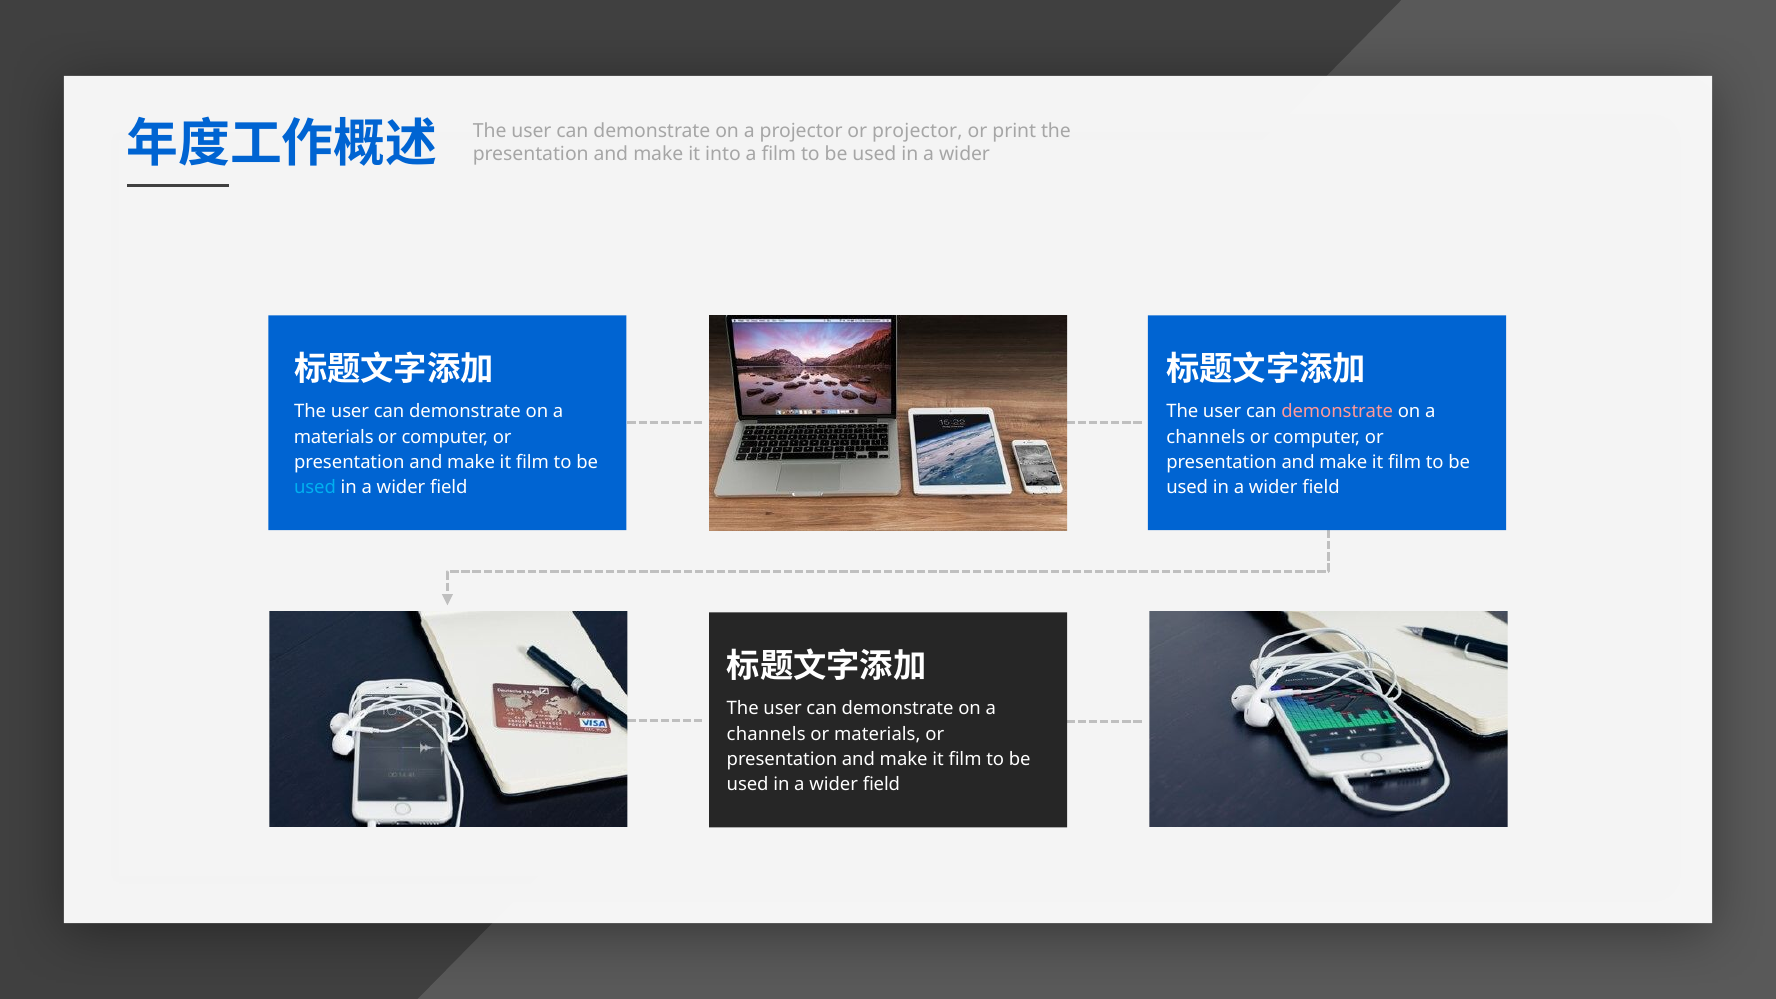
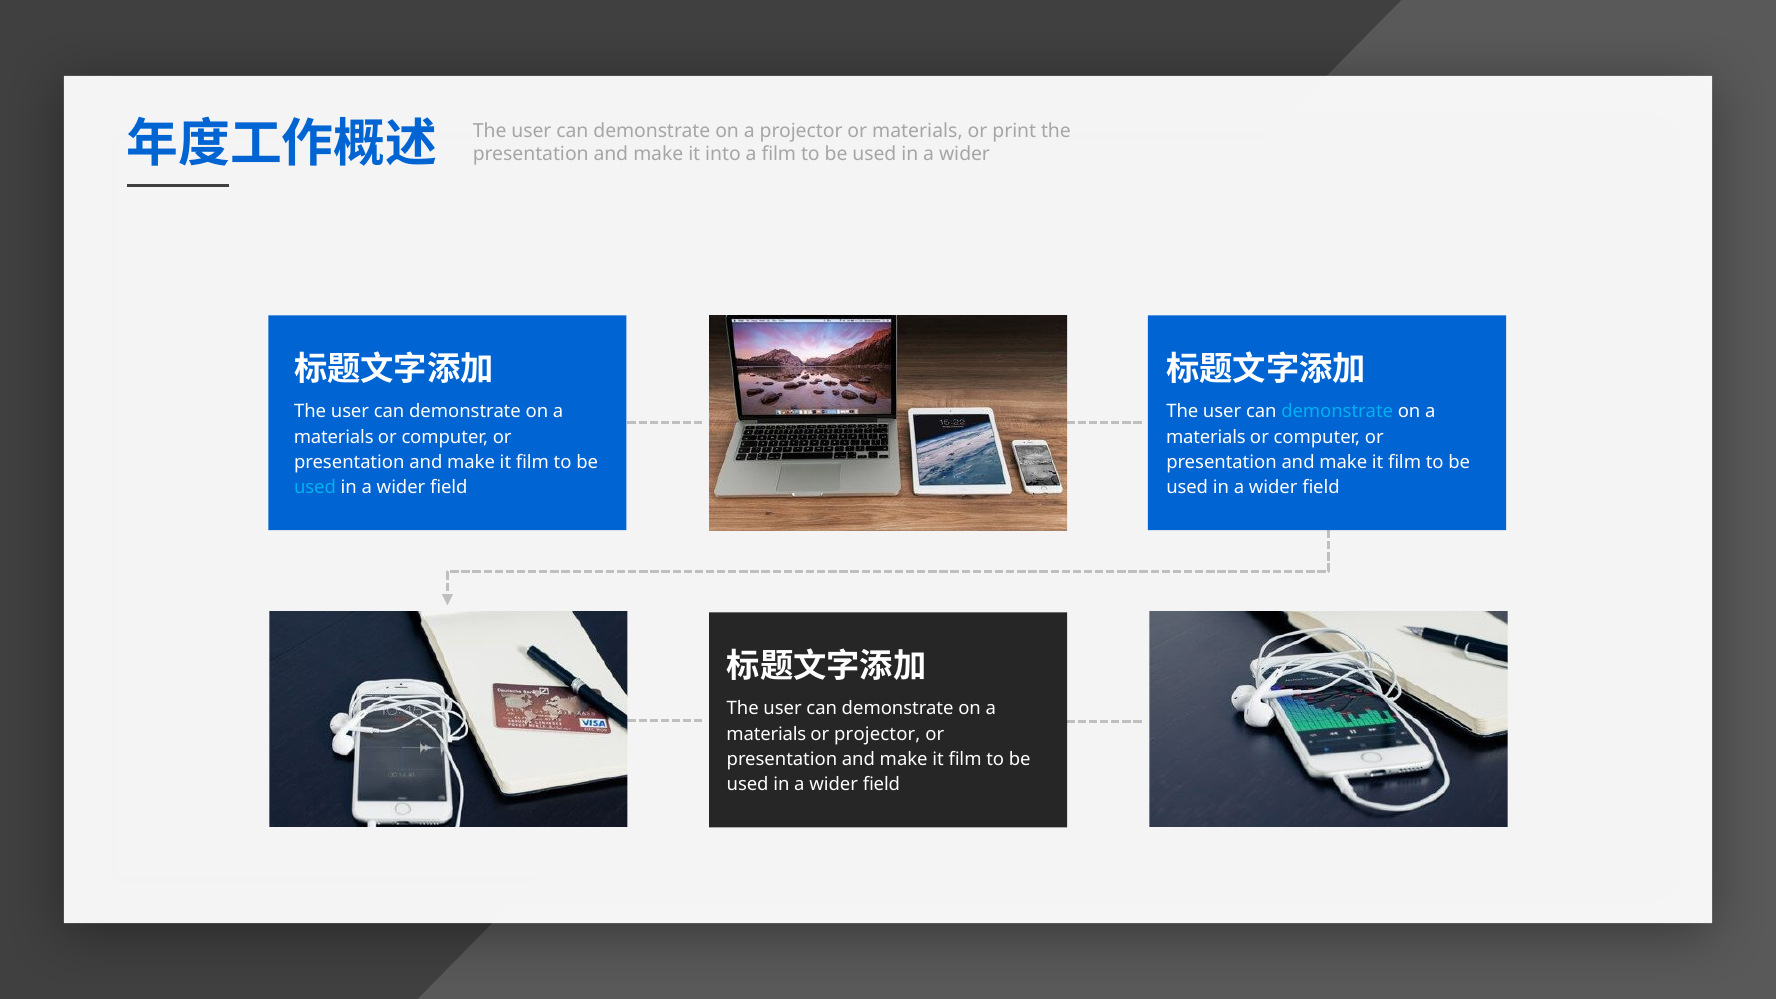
or projector: projector -> materials (917, 131)
demonstrate colour: pink -> light blue (1337, 412)
channels: channels -> materials (1206, 437)
channels: channels -> materials (766, 734)
or materials: materials -> projector (877, 734)
